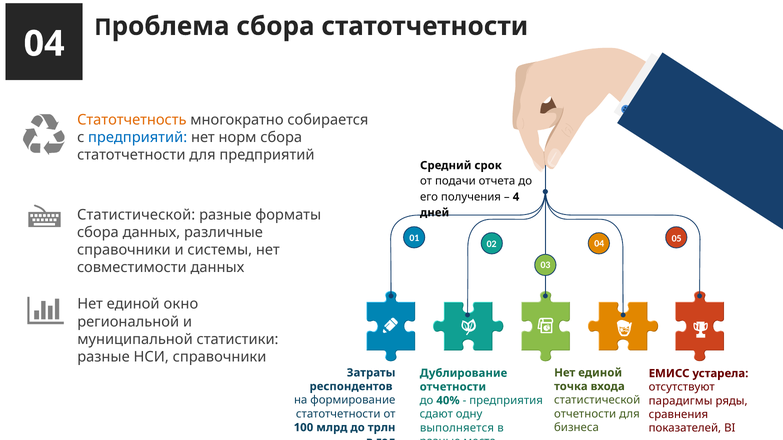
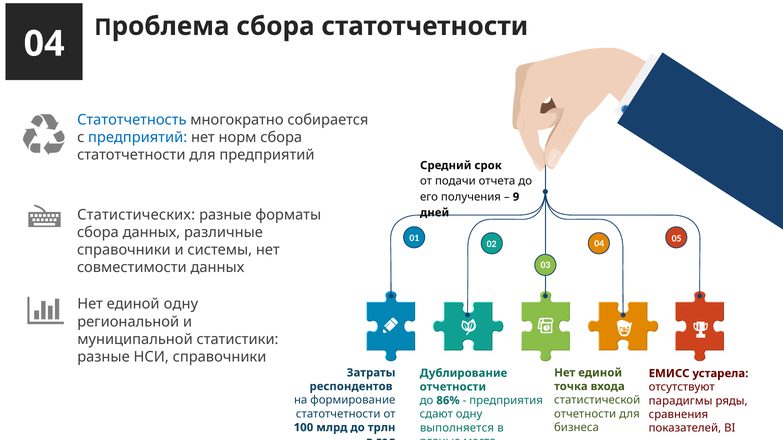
Статотчетность colour: orange -> blue (132, 120)
4: 4 -> 9 (516, 197)
Статистической: Статистической -> Статистических (136, 215)
единой окно: окно -> одну (181, 304)
40%: 40% -> 86% (448, 401)
